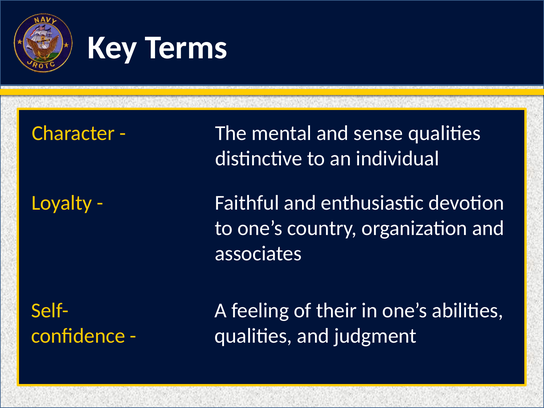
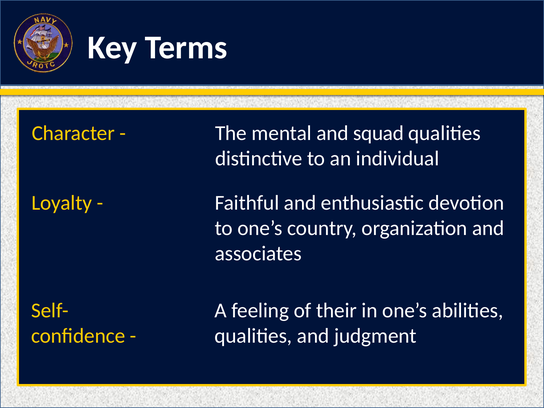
sense: sense -> squad (379, 133)
